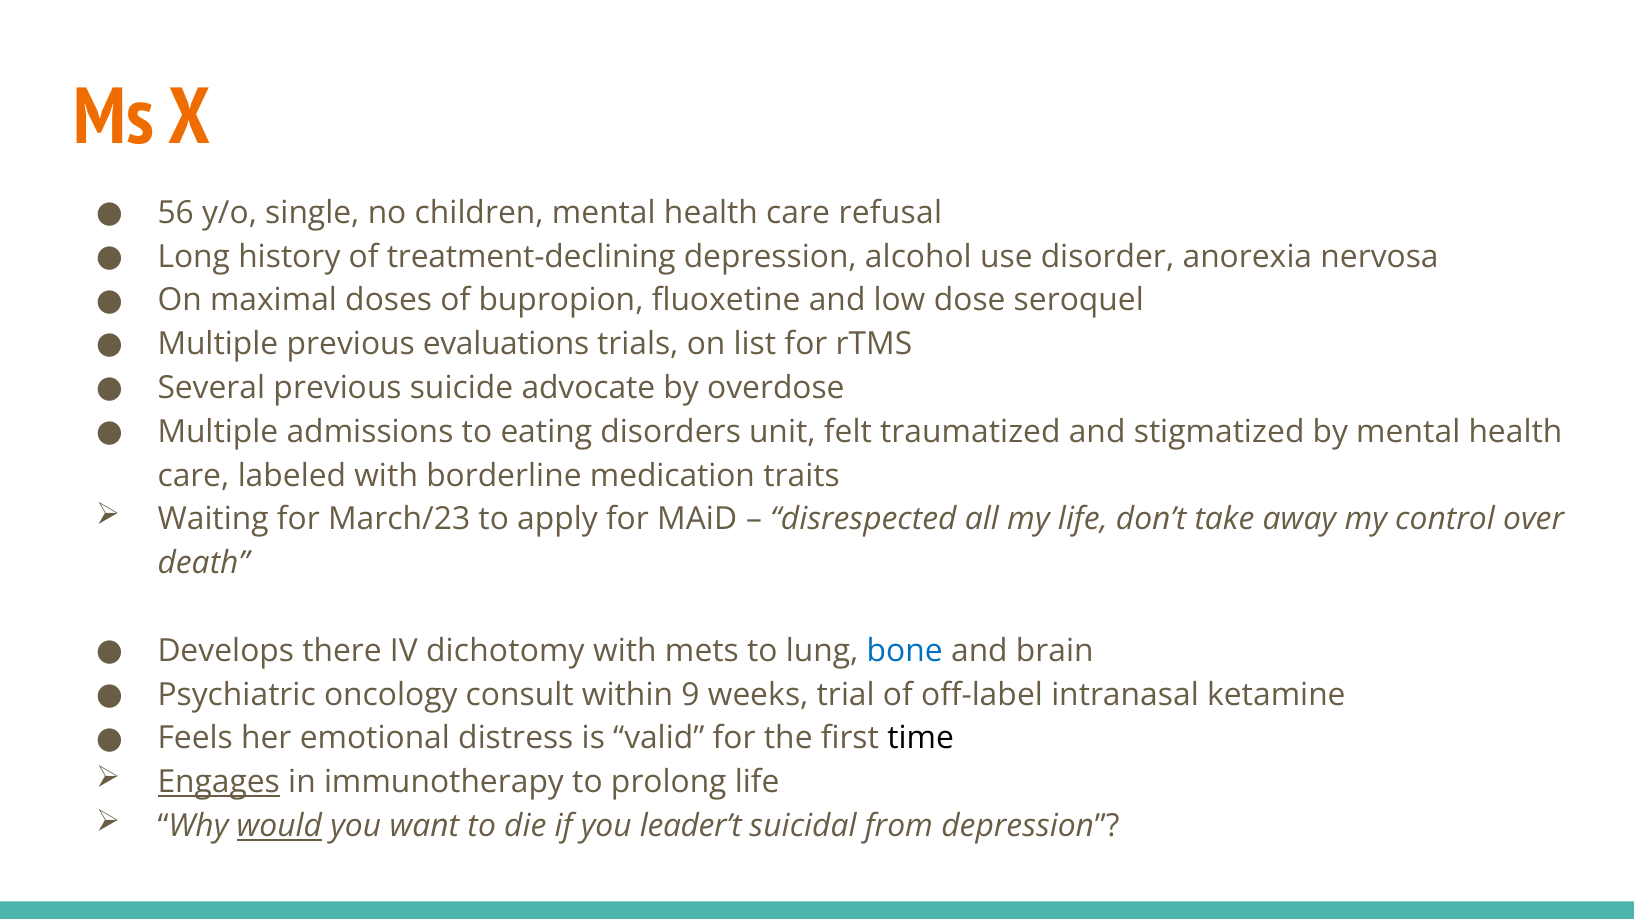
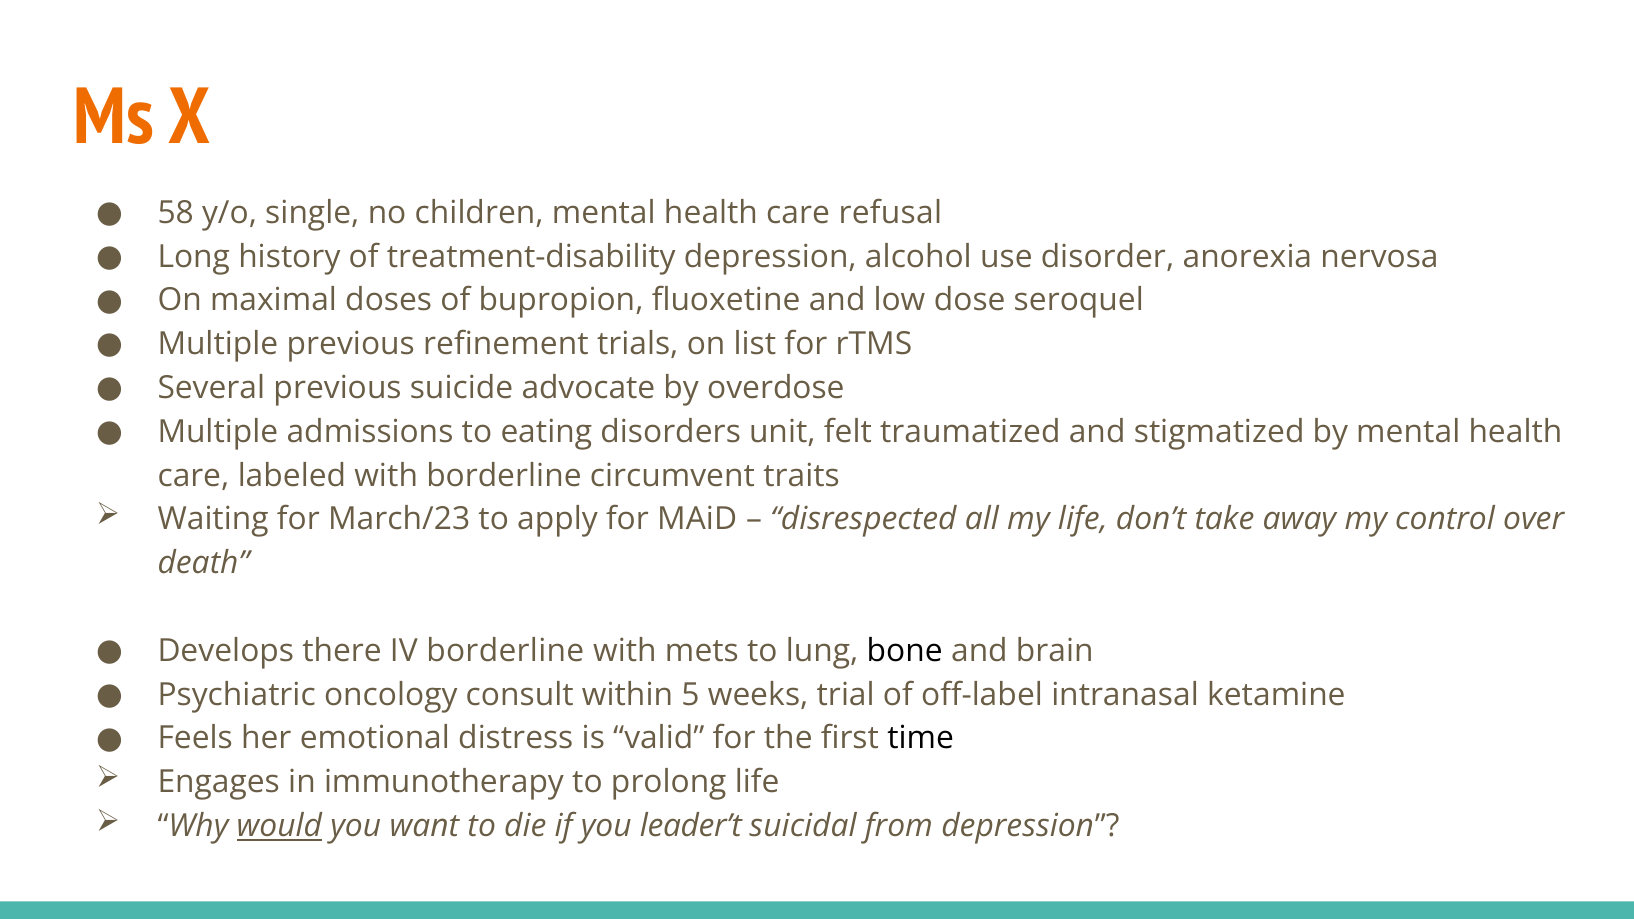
56: 56 -> 58 (176, 213)
treatment-declining: treatment-declining -> treatment-disability (531, 257)
evaluations: evaluations -> refinement (506, 344)
medication: medication -> circumvent (672, 476)
IV dichotomy: dichotomy -> borderline (505, 651)
bone colour: blue -> black (905, 651)
9: 9 -> 5 (690, 695)
Engages underline: present -> none (219, 782)
